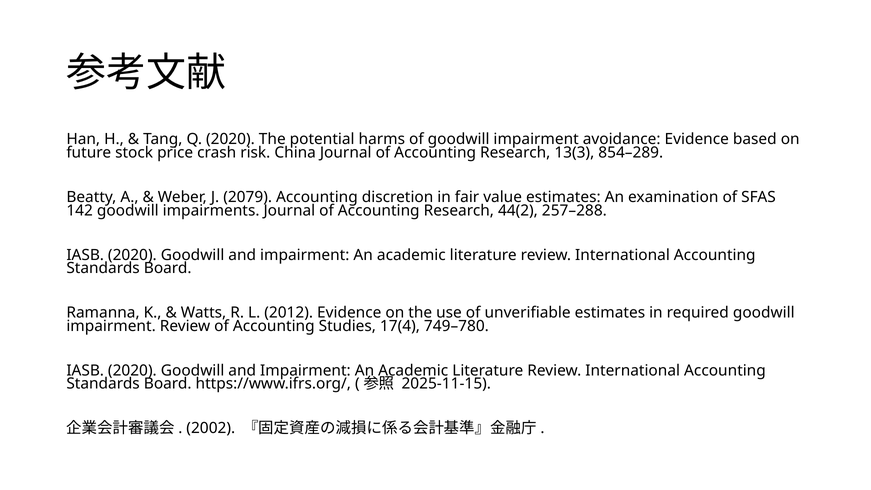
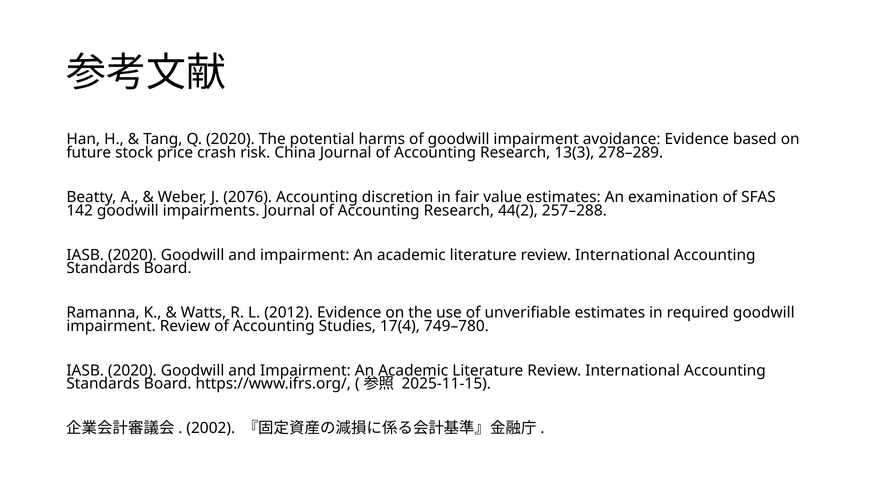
854–289: 854–289 -> 278–289 (631, 153)
2079: 2079 -> 2076 (248, 197)
